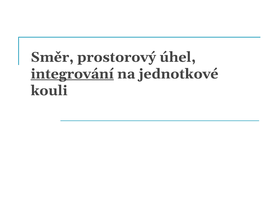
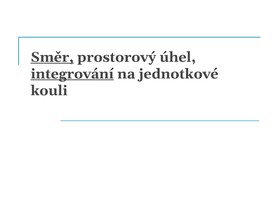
Směr underline: none -> present (52, 57)
